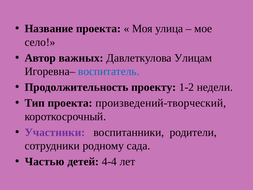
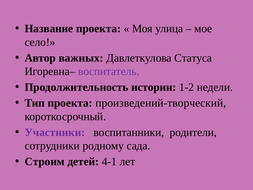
Улицам: Улицам -> Статуса (193, 58)
воспитатель colour: blue -> purple (109, 71)
проекту: проекту -> истории (154, 87)
Частью: Частью -> Строим (45, 161)
4-4: 4-4 -> 4-1 (109, 161)
